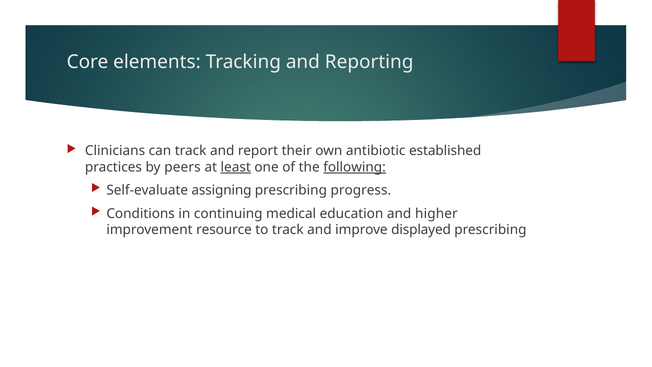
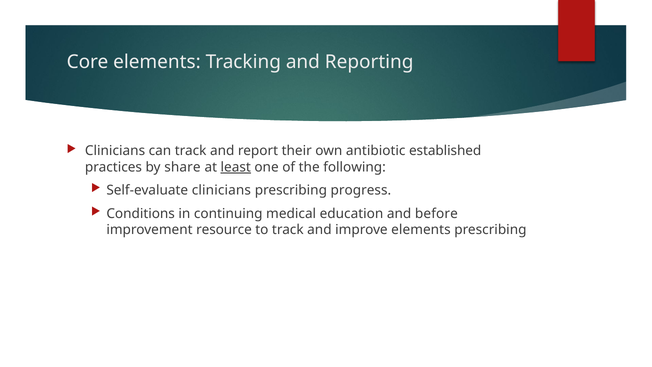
peers: peers -> share (182, 167)
following underline: present -> none (355, 167)
Self-evaluate assigning: assigning -> clinicians (221, 190)
higher: higher -> before (436, 213)
improve displayed: displayed -> elements (421, 230)
